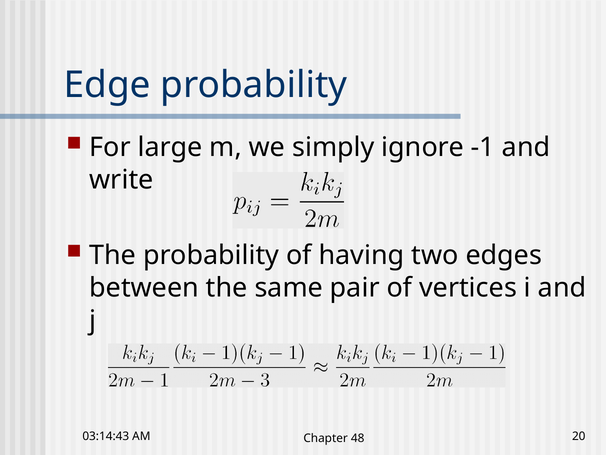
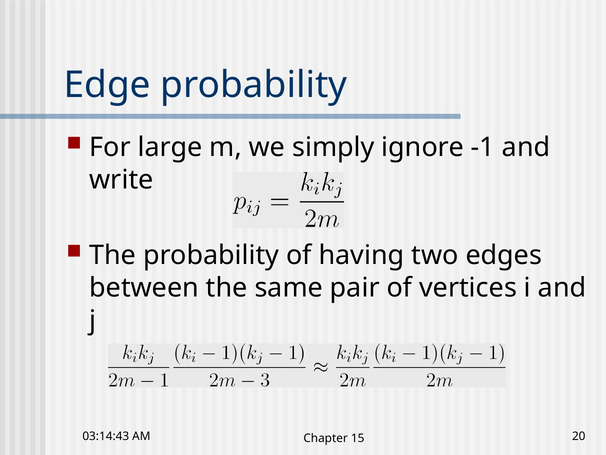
48: 48 -> 15 (358, 438)
